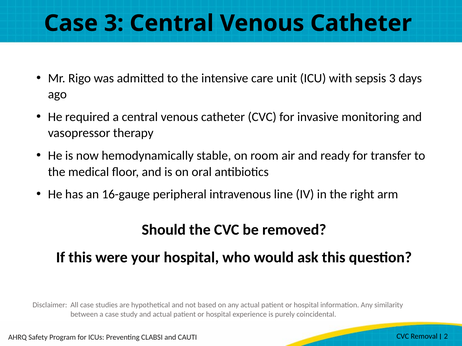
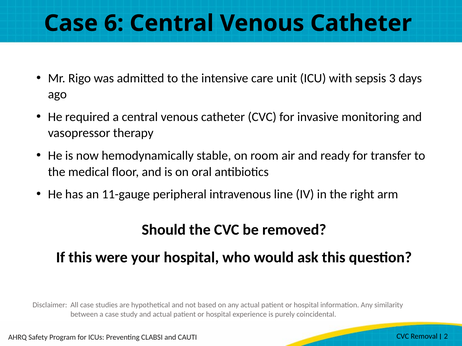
Case 3: 3 -> 6 (114, 23)
16-gauge: 16-gauge -> 11-gauge (126, 195)
